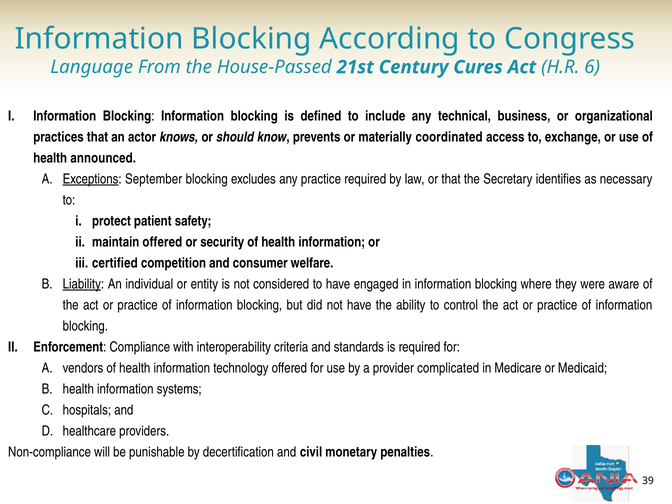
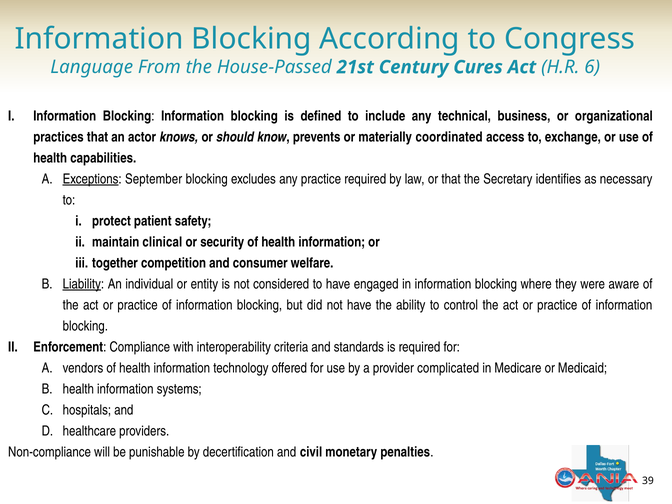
announced: announced -> capabilities (103, 158)
maintain offered: offered -> clinical (162, 242)
certified: certified -> together (115, 263)
